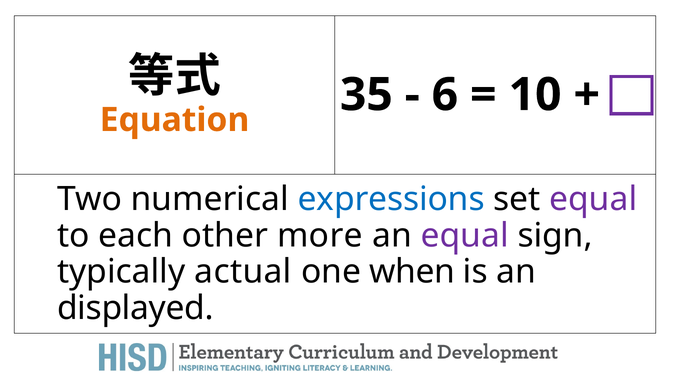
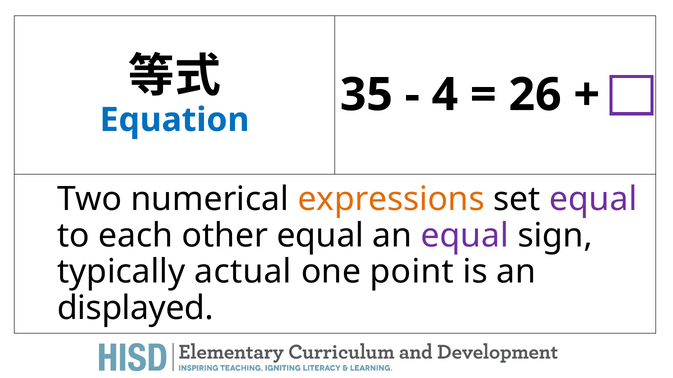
Equation colour: orange -> blue (174, 120)
6: 6 -> 4 (445, 95)
10: 10 -> 26 (535, 95)
expressions colour: blue -> orange (391, 199)
other more: more -> equal (320, 236)
when: when -> point (412, 272)
